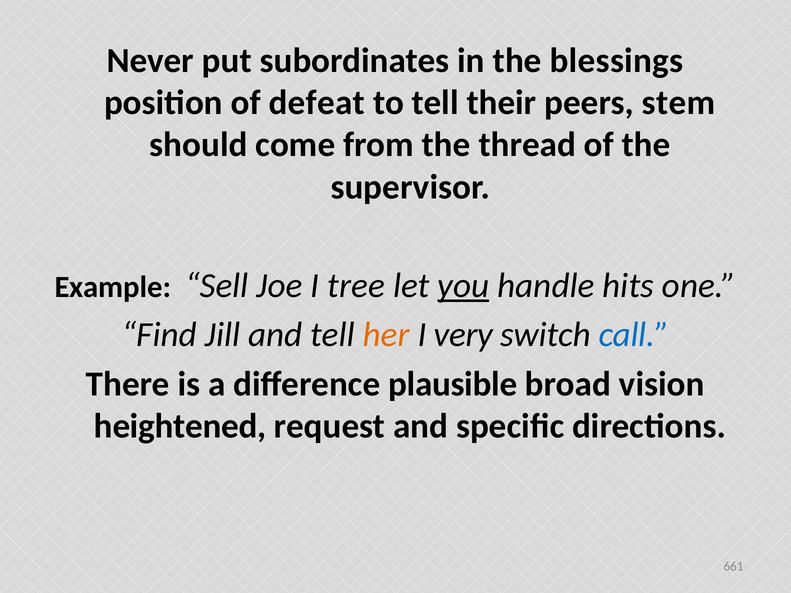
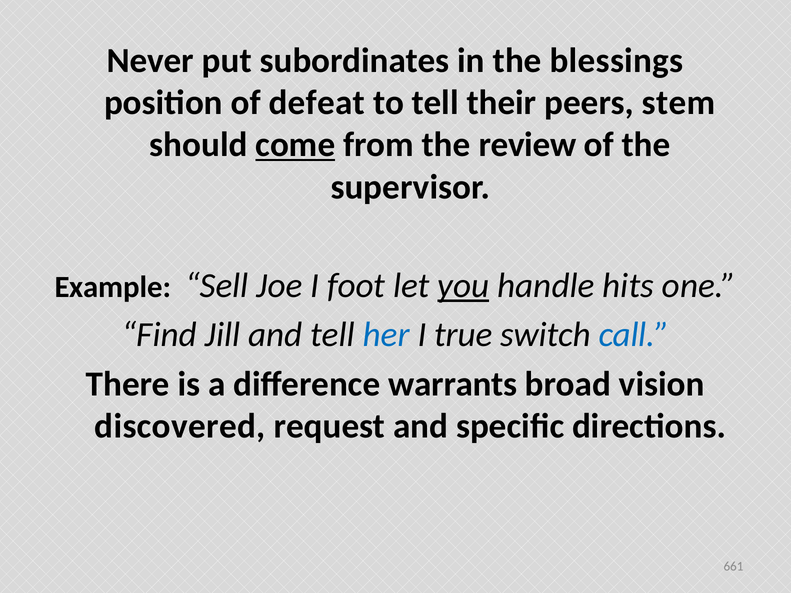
come underline: none -> present (295, 145)
thread: thread -> review (527, 145)
tree: tree -> foot (356, 286)
her colour: orange -> blue (386, 335)
very: very -> true (463, 335)
plausible: plausible -> warrants (453, 384)
heightened: heightened -> discovered (180, 426)
